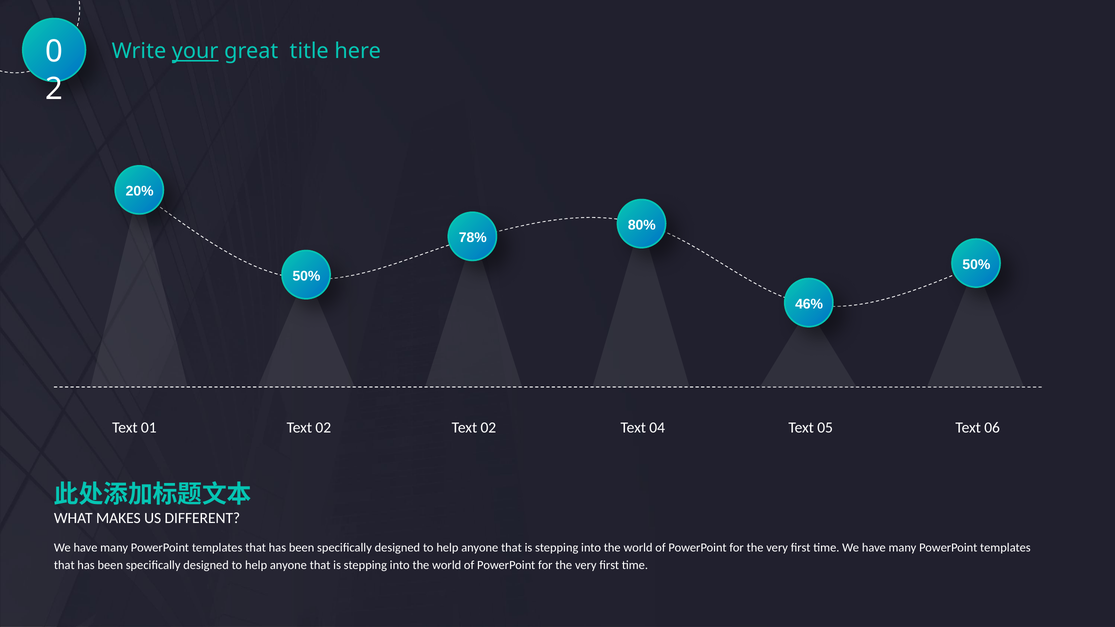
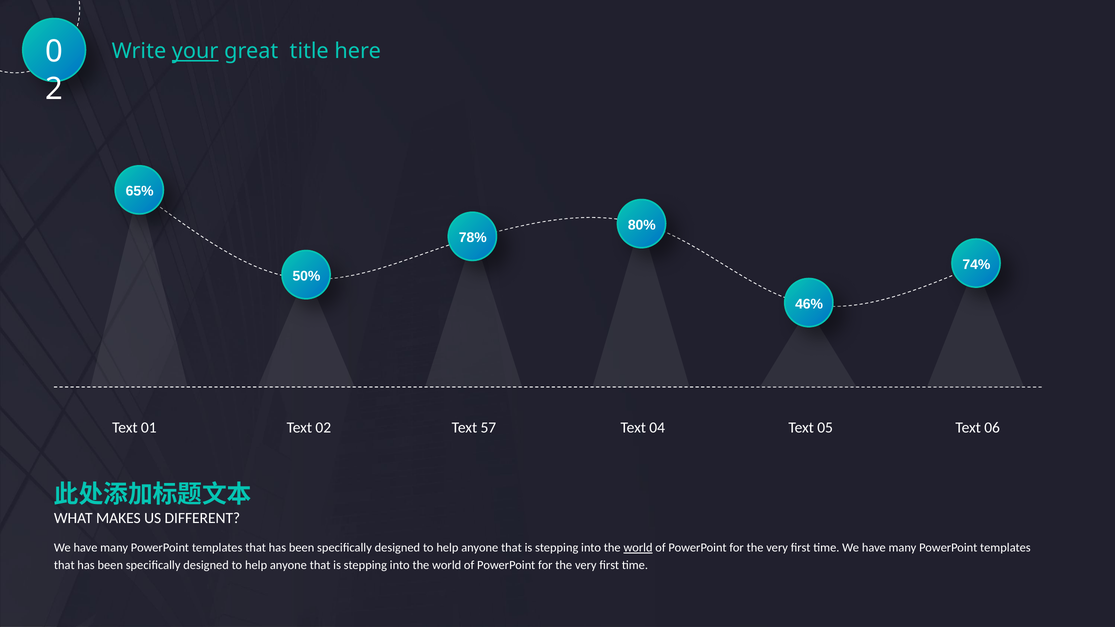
20%: 20% -> 65% (140, 191)
50%: 50% -> 74% (976, 265)
02 Text 02: 02 -> 57 (488, 427)
world underline: none -> present (638, 548)
